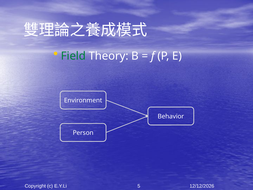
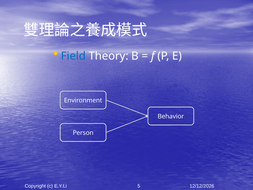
Field colour: green -> blue (73, 56)
